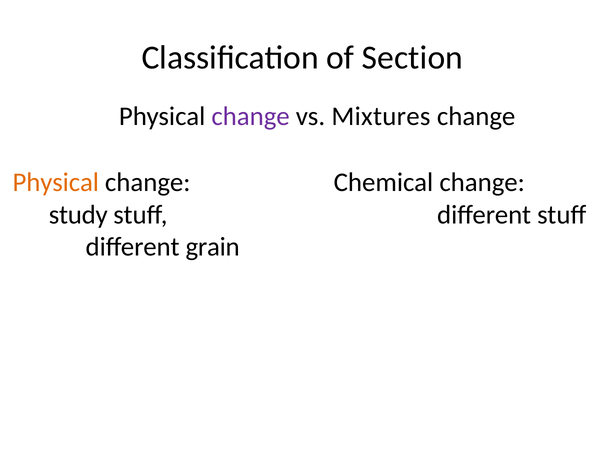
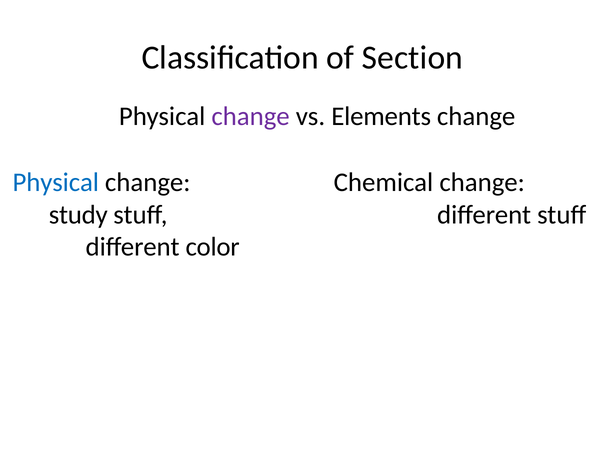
Mixtures: Mixtures -> Elements (381, 116)
Physical colour: orange -> blue (56, 182)
grain: grain -> color (213, 247)
